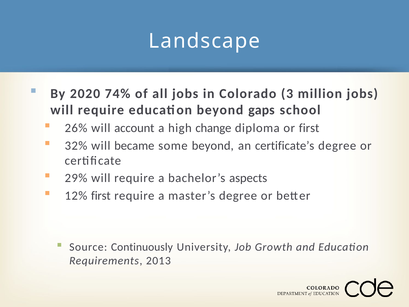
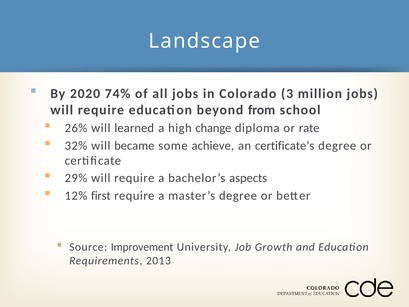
gaps: gaps -> from (262, 110)
account: account -> learned (134, 128)
or first: first -> rate (309, 128)
some beyond: beyond -> achieve (213, 146)
Continuously: Continuously -> Improvement (142, 247)
